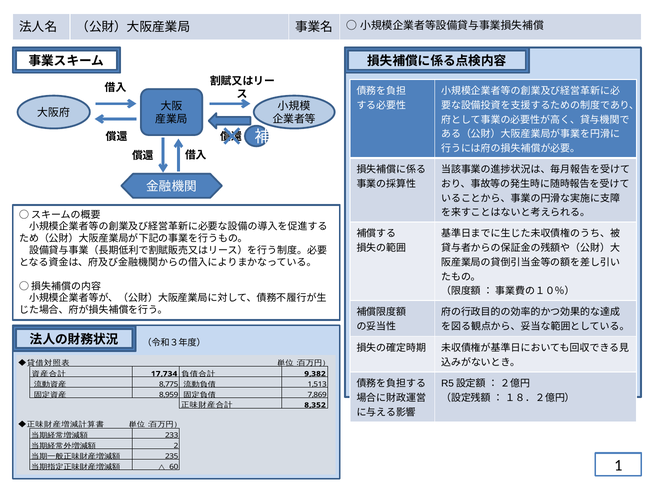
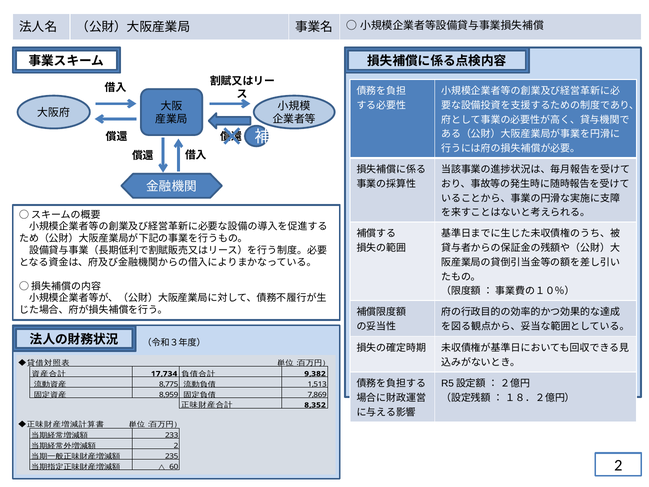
1: 1 -> 2 (618, 465)
